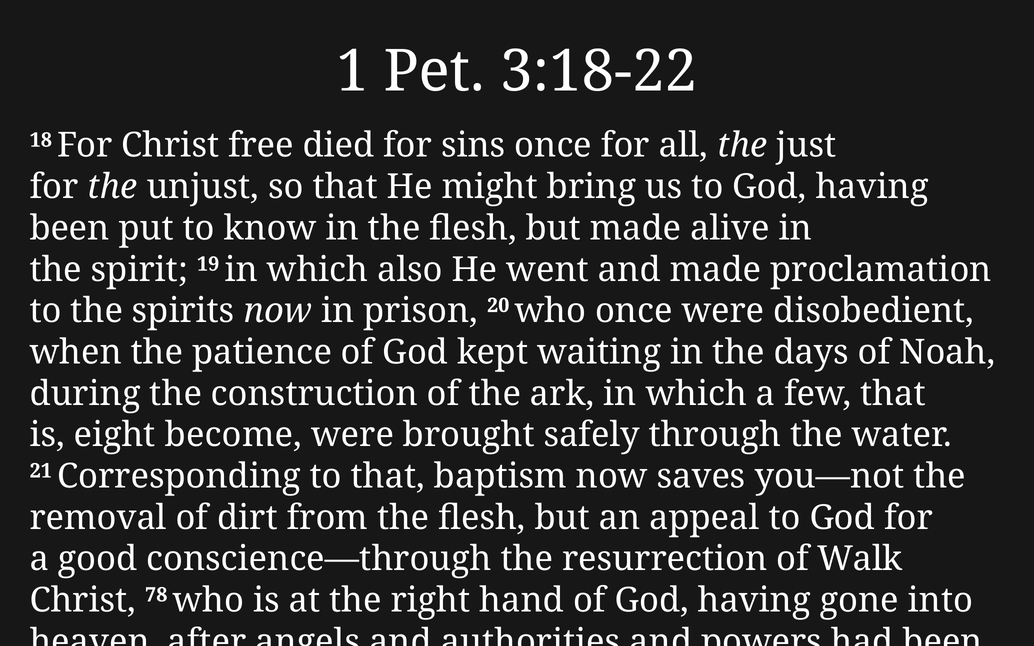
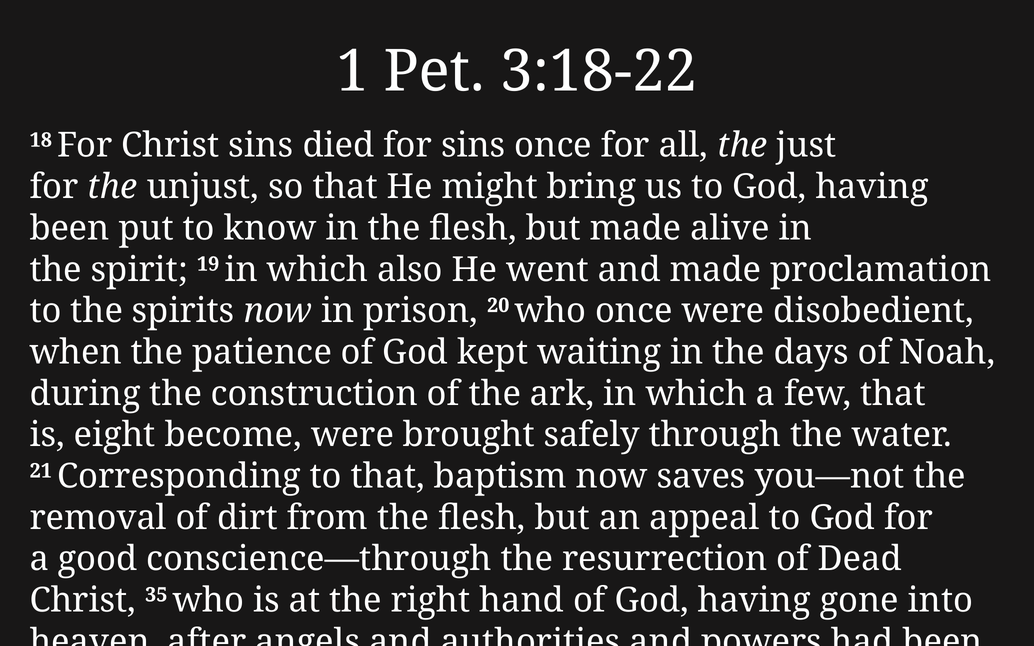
Christ free: free -> sins (261, 146)
Walk: Walk -> Dead (860, 559)
78: 78 -> 35 (156, 595)
